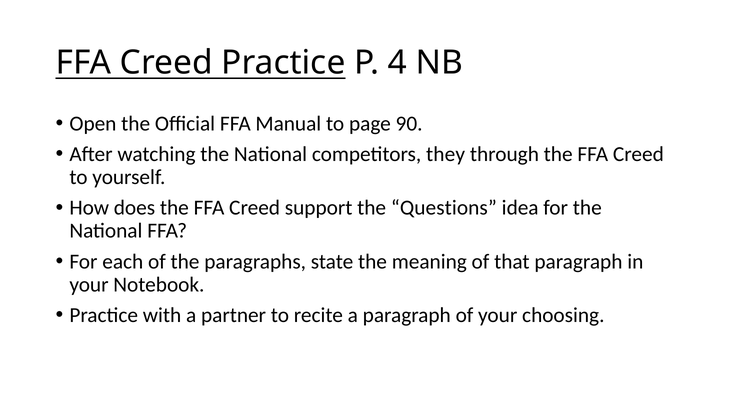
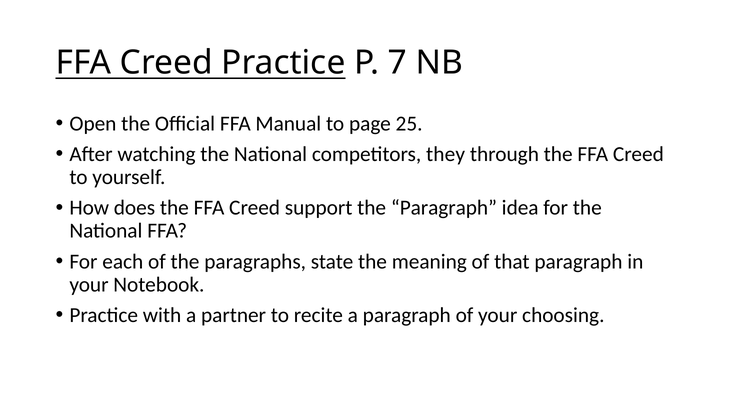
4: 4 -> 7 (398, 63)
90: 90 -> 25 (409, 124)
the Questions: Questions -> Paragraph (444, 208)
